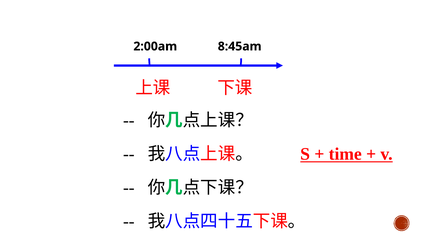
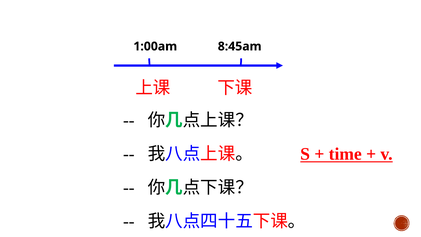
2:00am: 2:00am -> 1:00am (155, 46)
